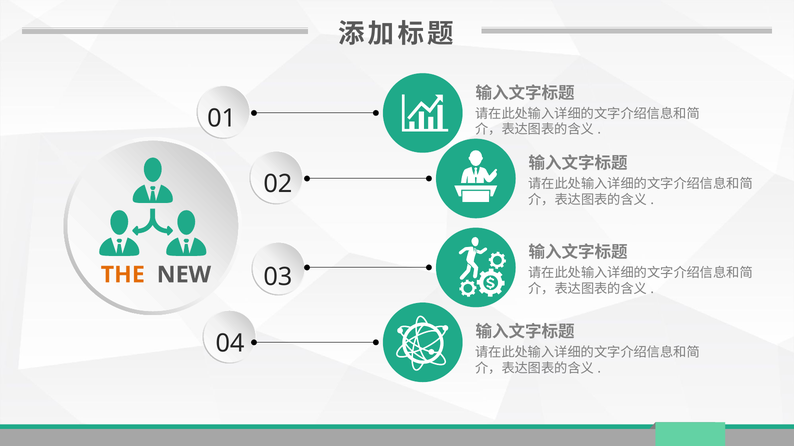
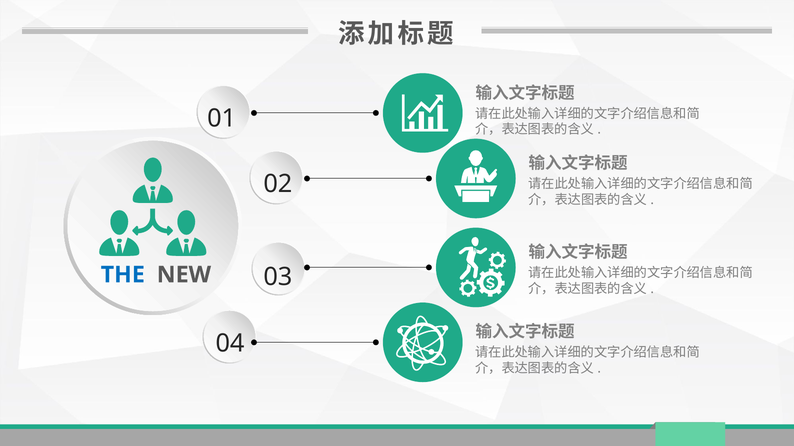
THE colour: orange -> blue (123, 275)
